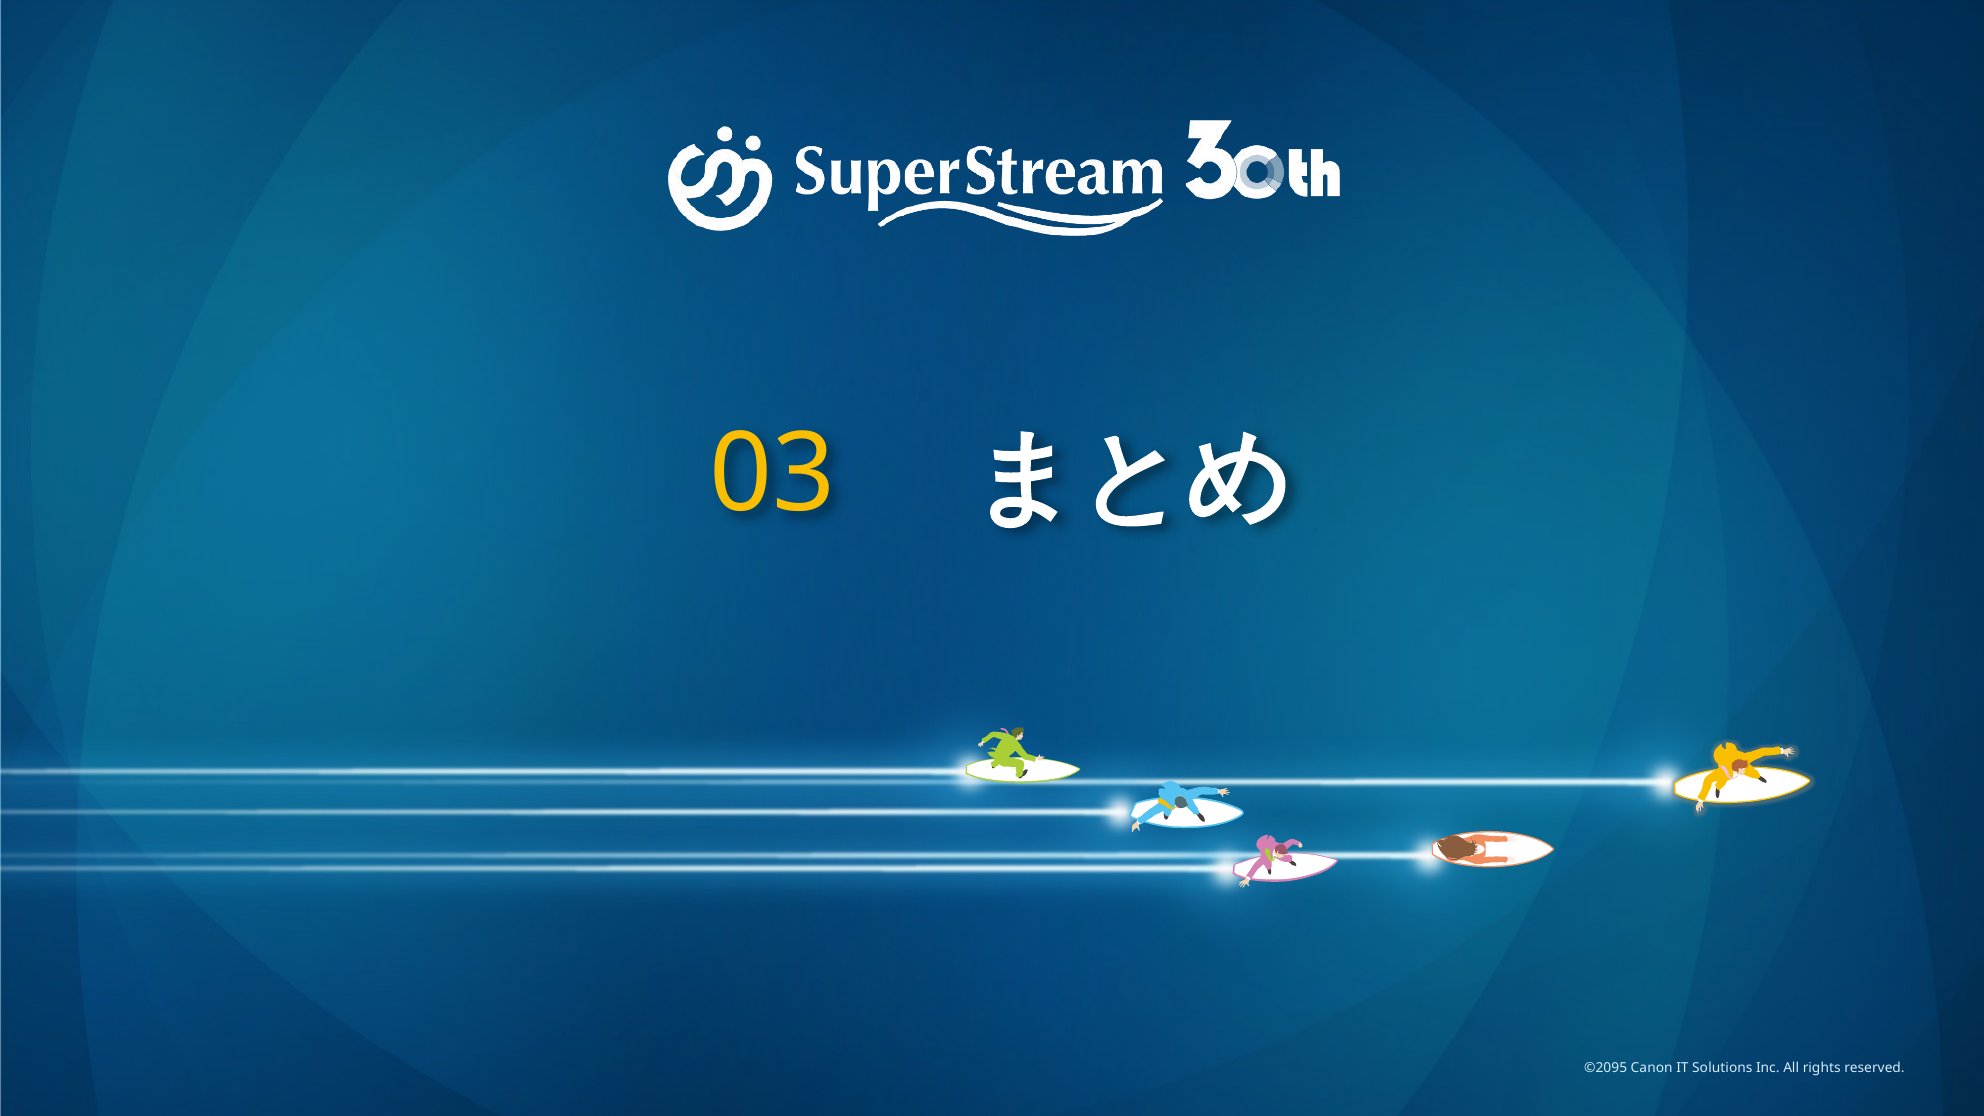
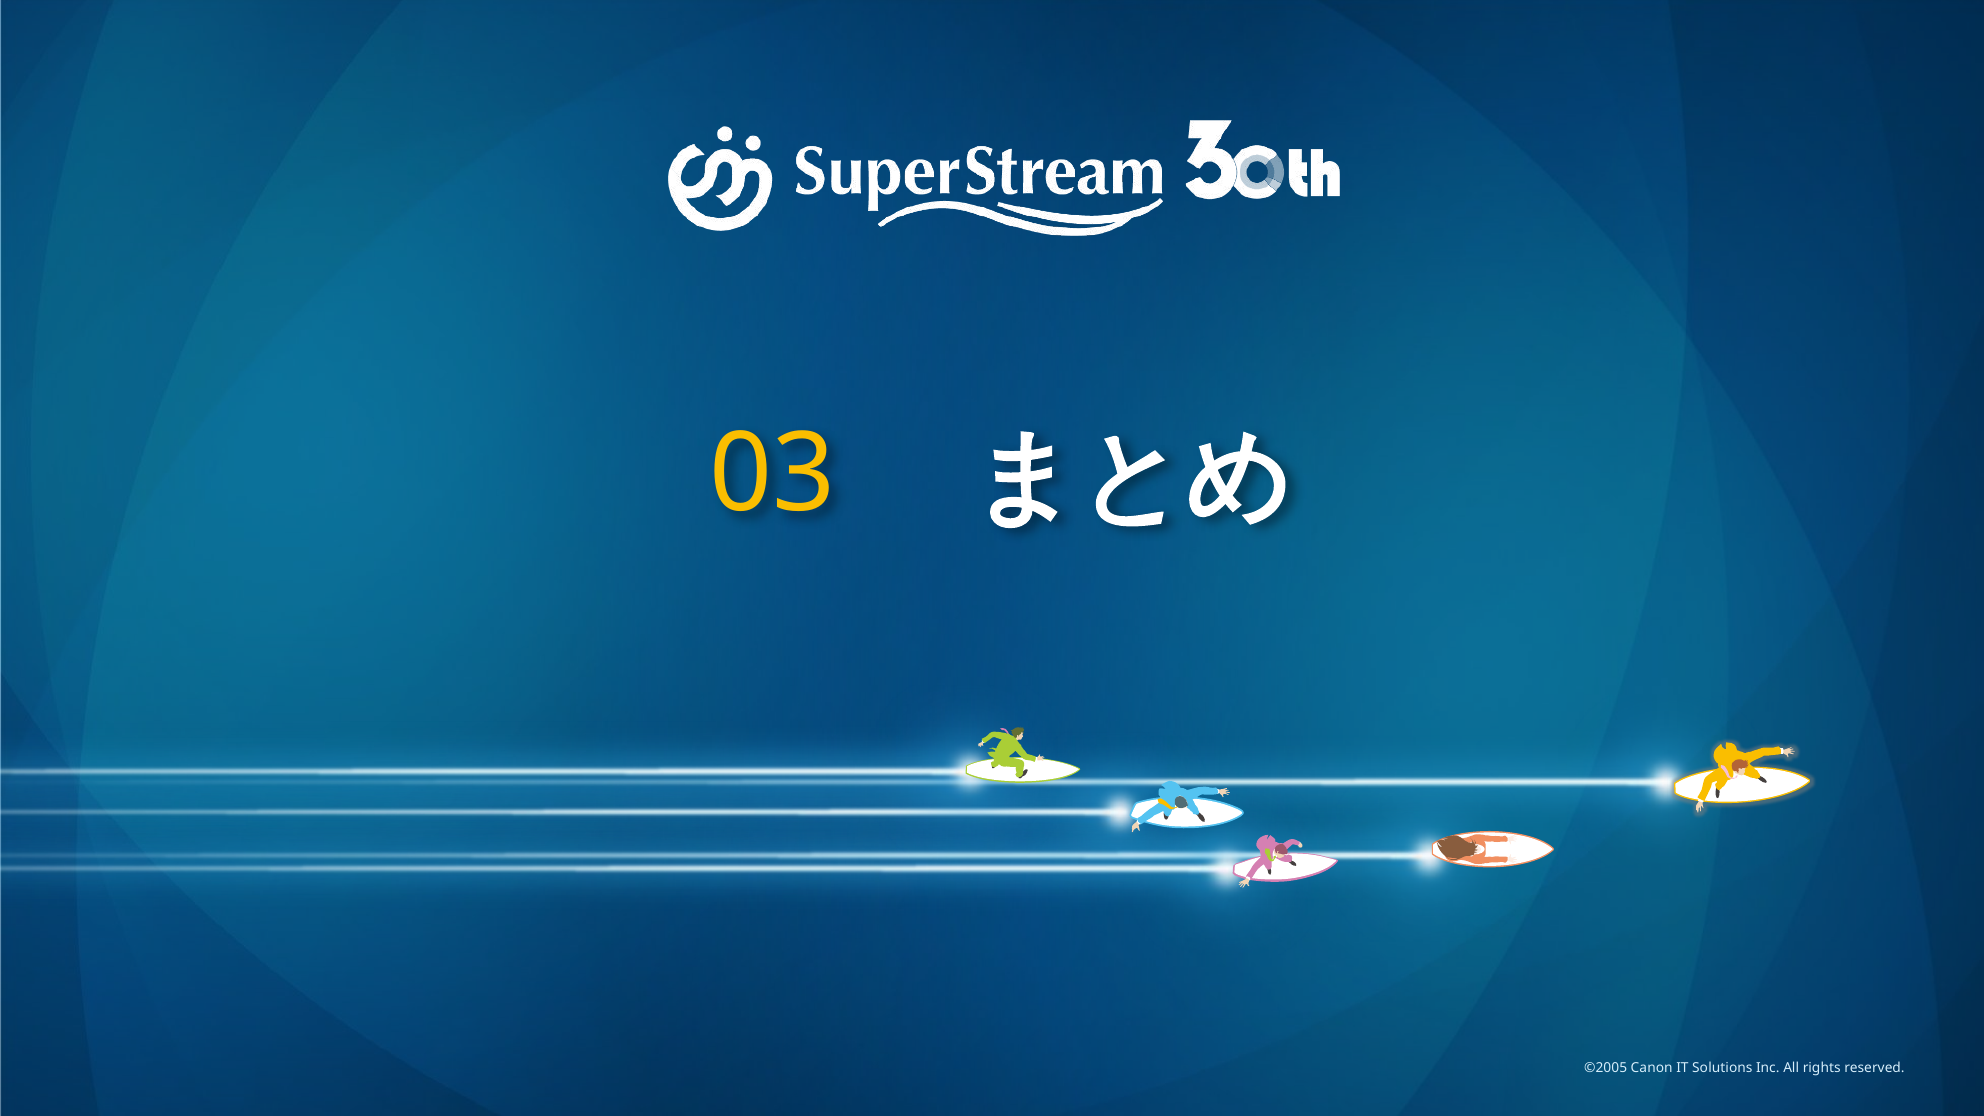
©2095: ©2095 -> ©2005 (1606, 1068)
